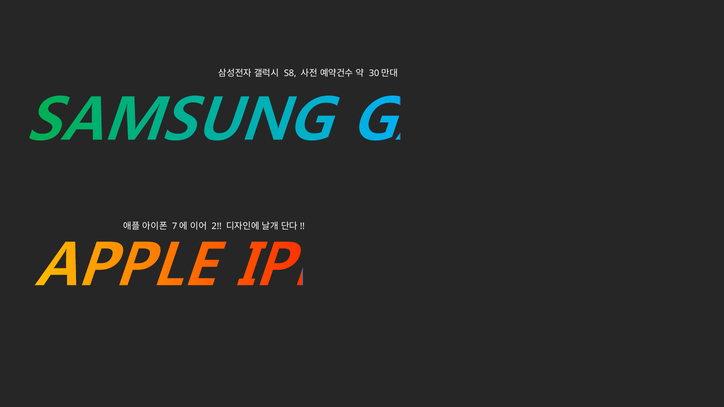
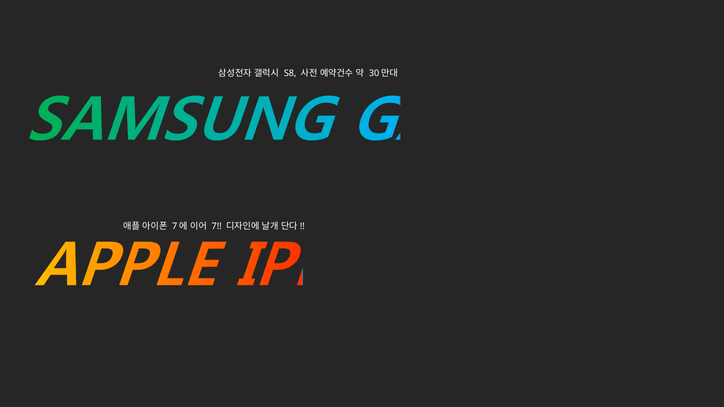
2: 2 -> 7 (217, 226)
